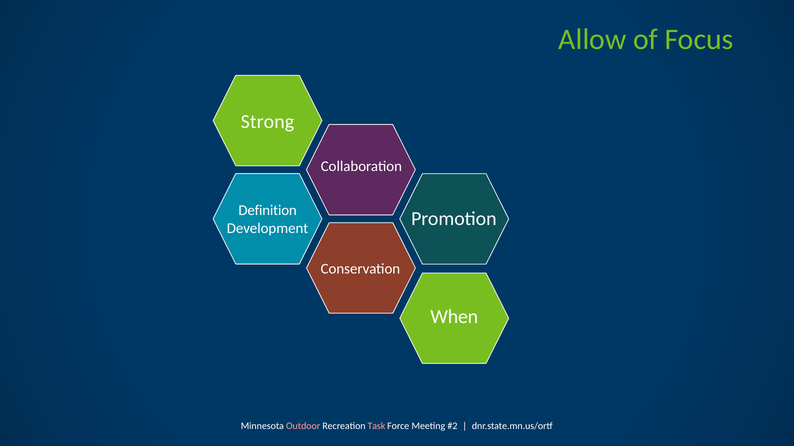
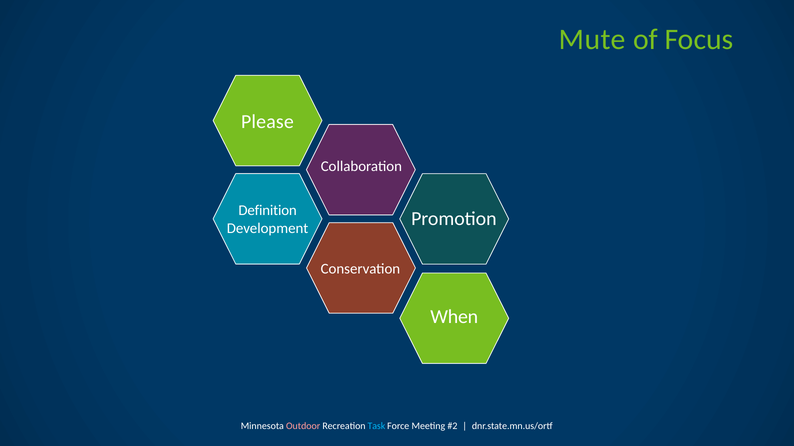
Allow: Allow -> Mute (592, 39)
Strong: Strong -> Please (267, 122)
Task colour: pink -> light blue (376, 427)
